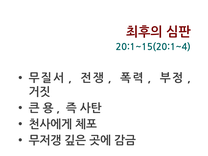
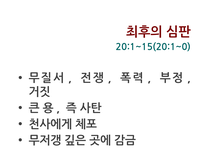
20:1~15(20:1~4: 20:1~15(20:1~4 -> 20:1~15(20:1~0 (153, 47)
